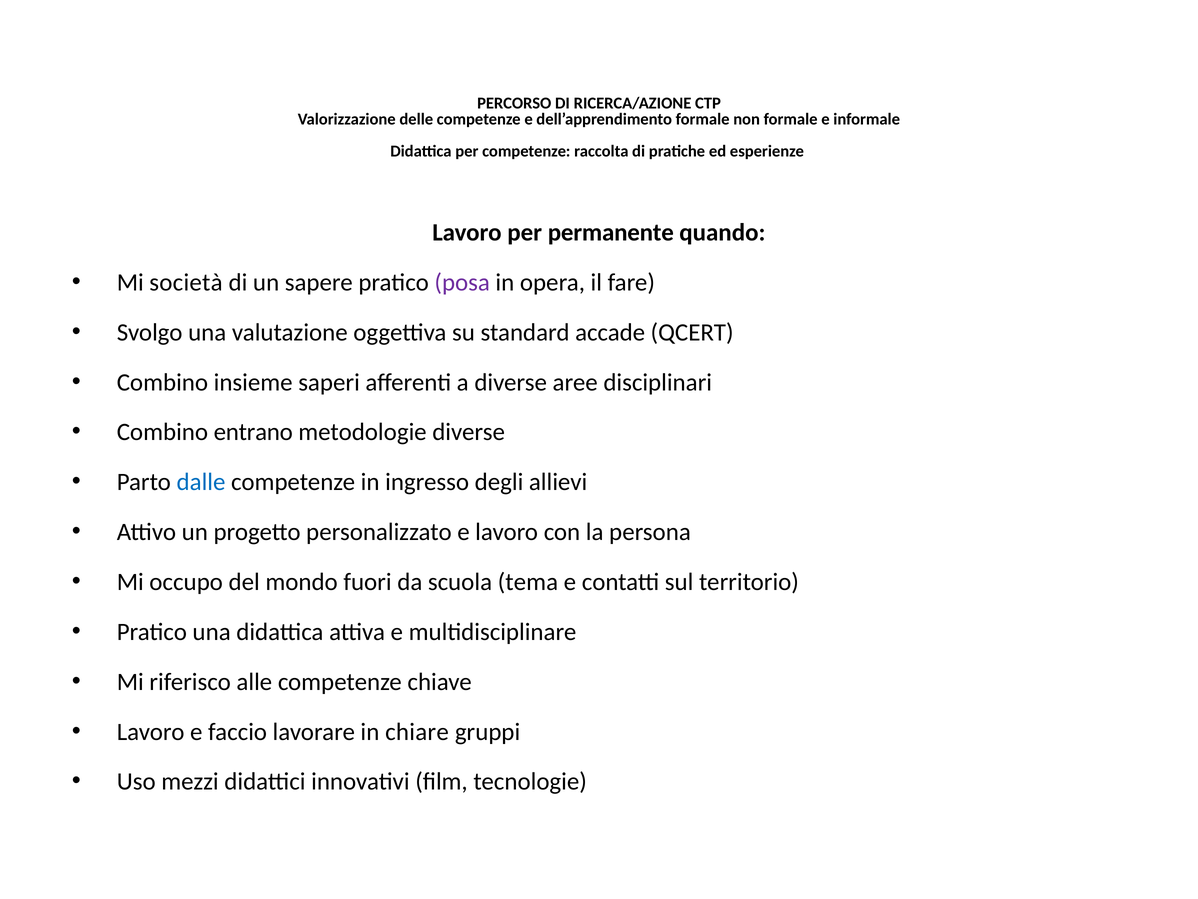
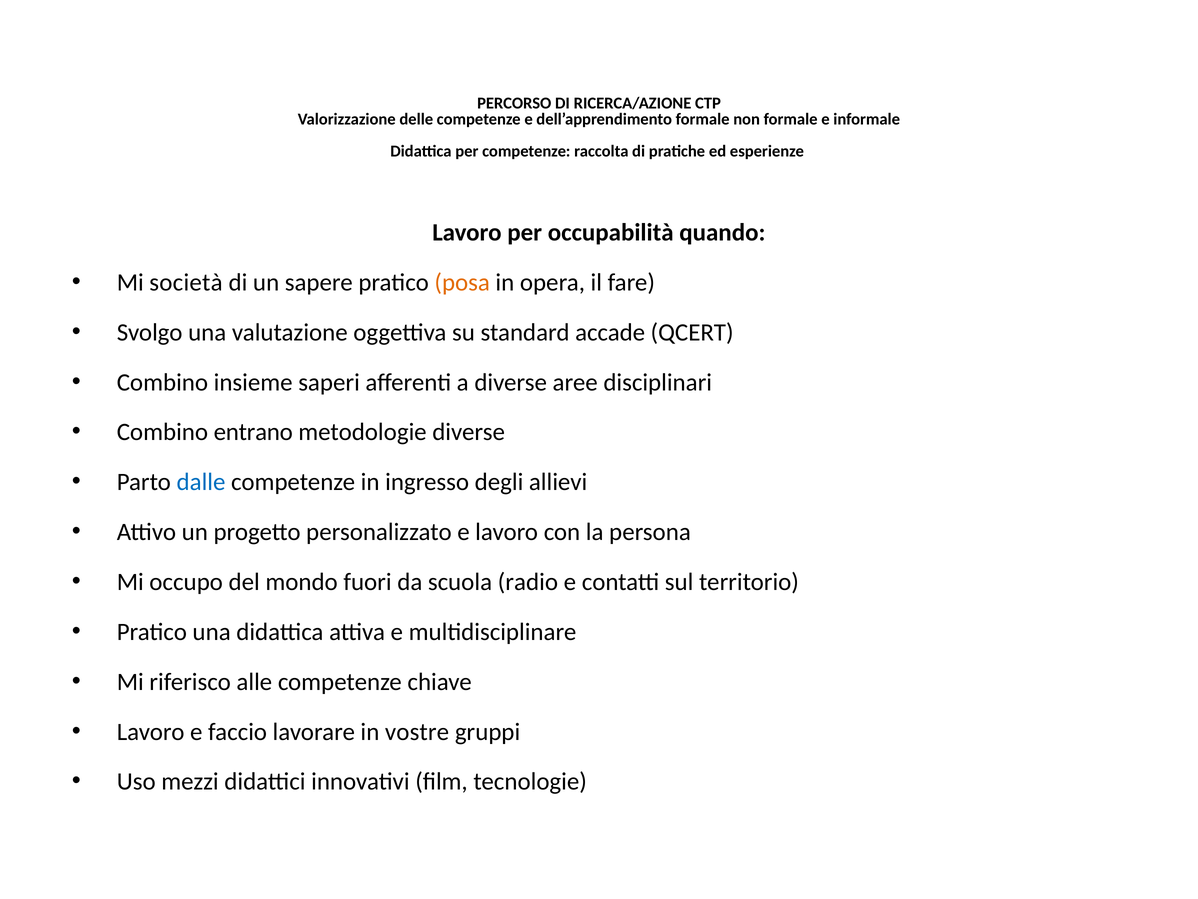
permanente: permanente -> occupabilità (611, 232)
posa colour: purple -> orange (462, 282)
tema: tema -> radio (528, 582)
chiare: chiare -> vostre (417, 731)
